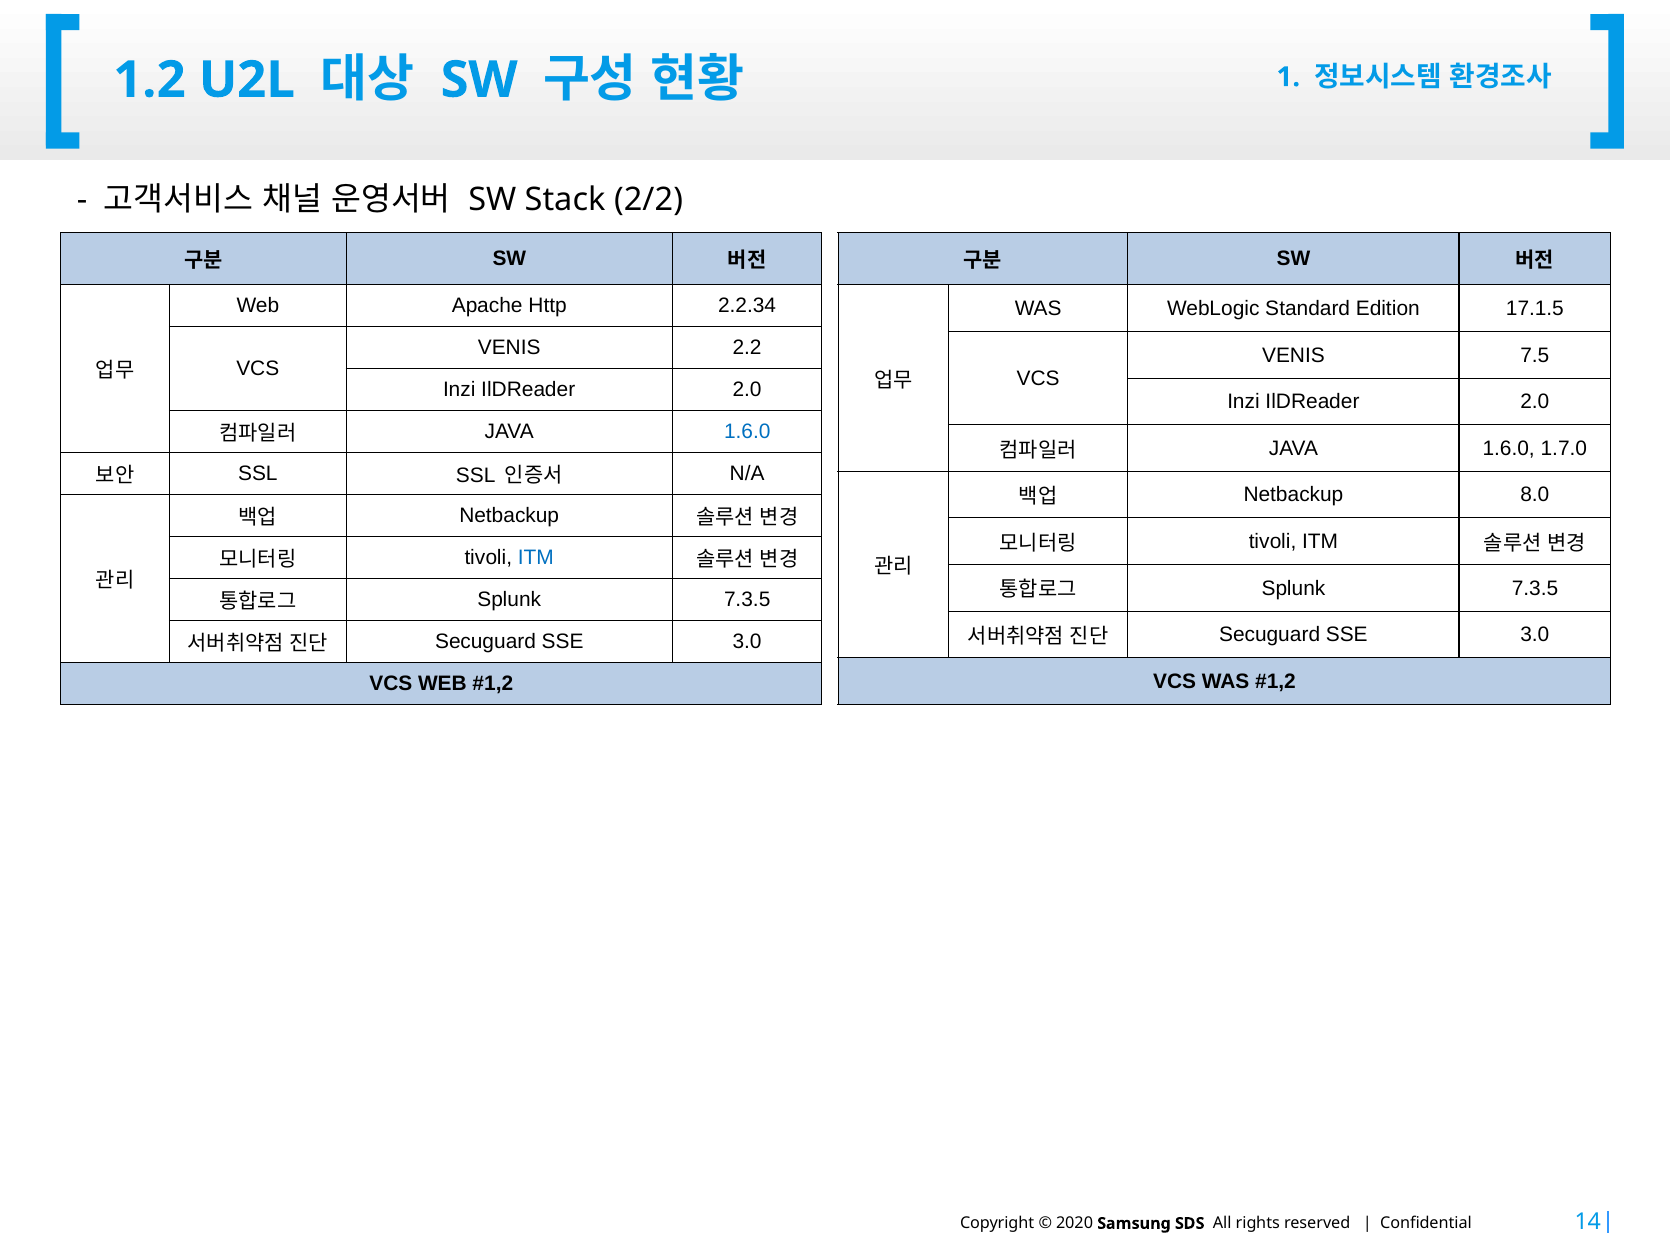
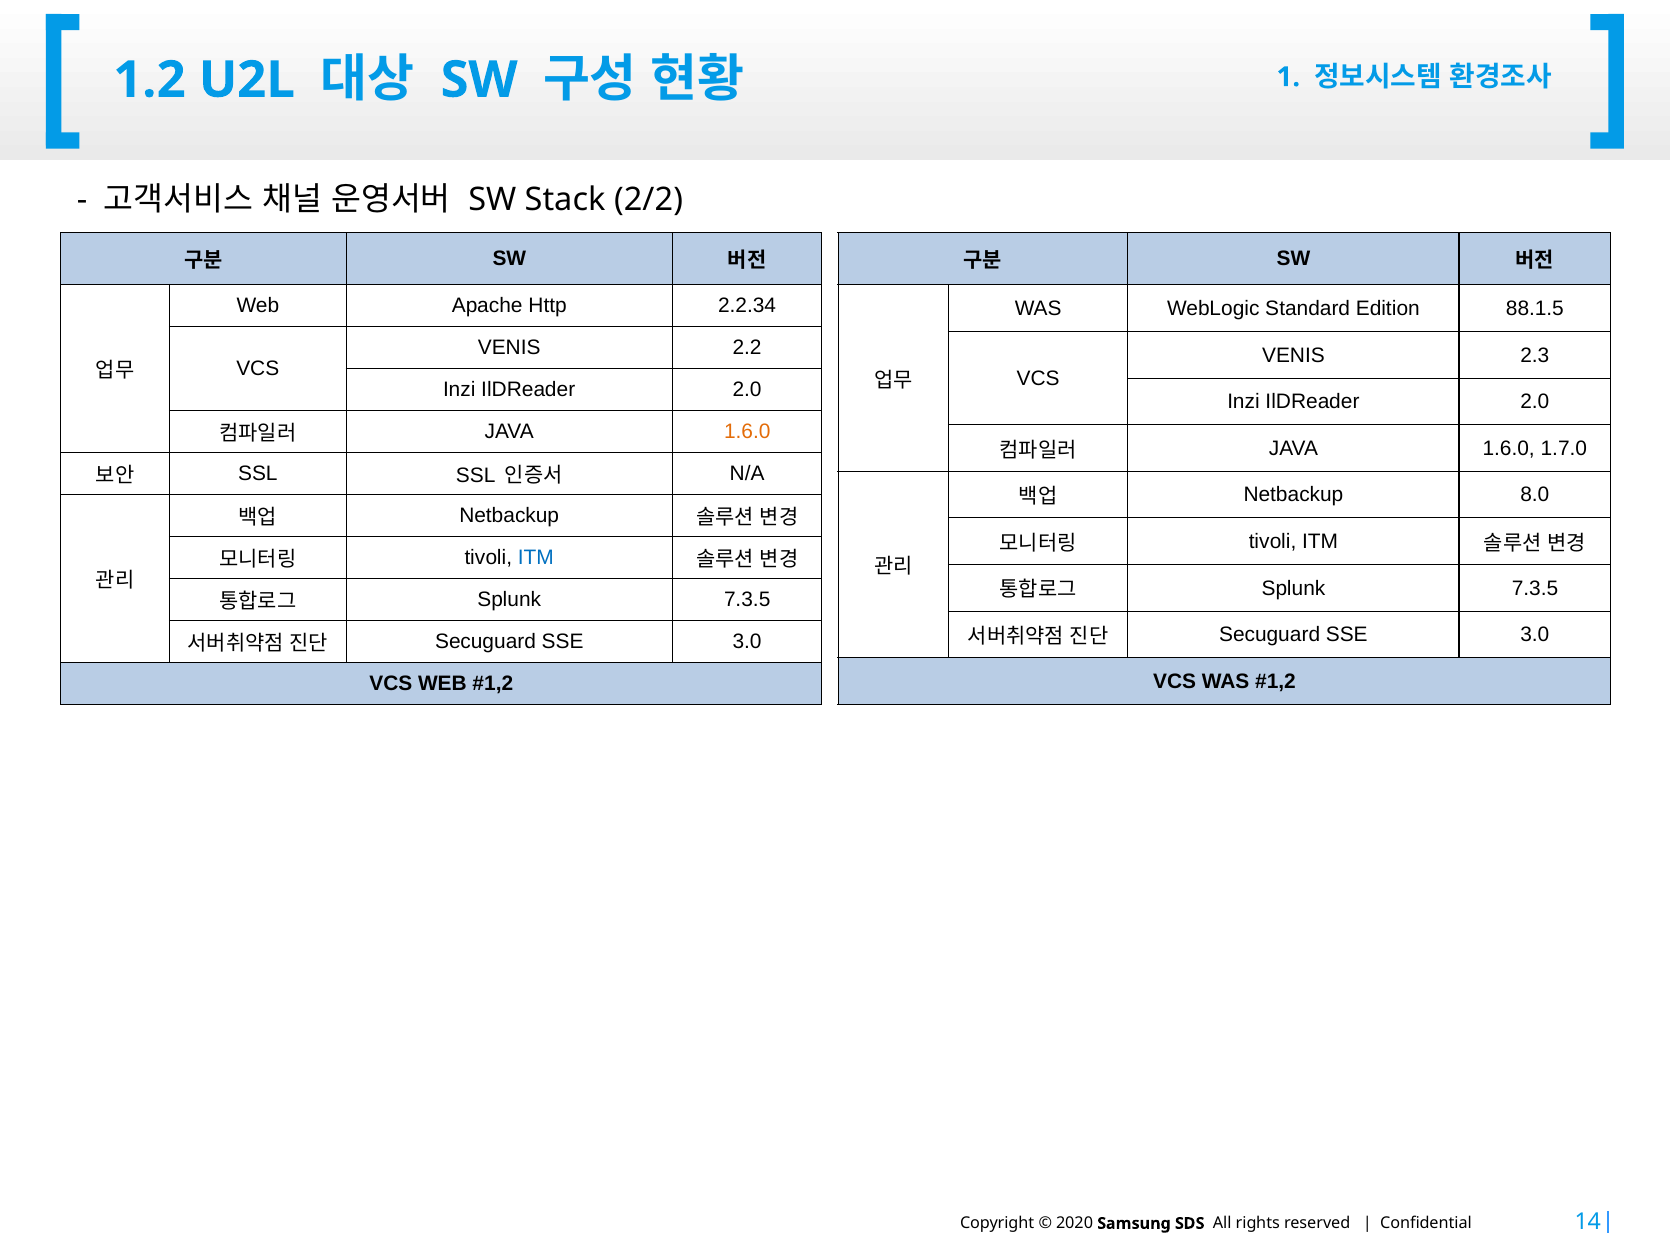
17.1.5: 17.1.5 -> 88.1.5 (1535, 309)
7.5: 7.5 -> 2.3 (1535, 355)
1.6.0 colour: blue -> orange (747, 432)
